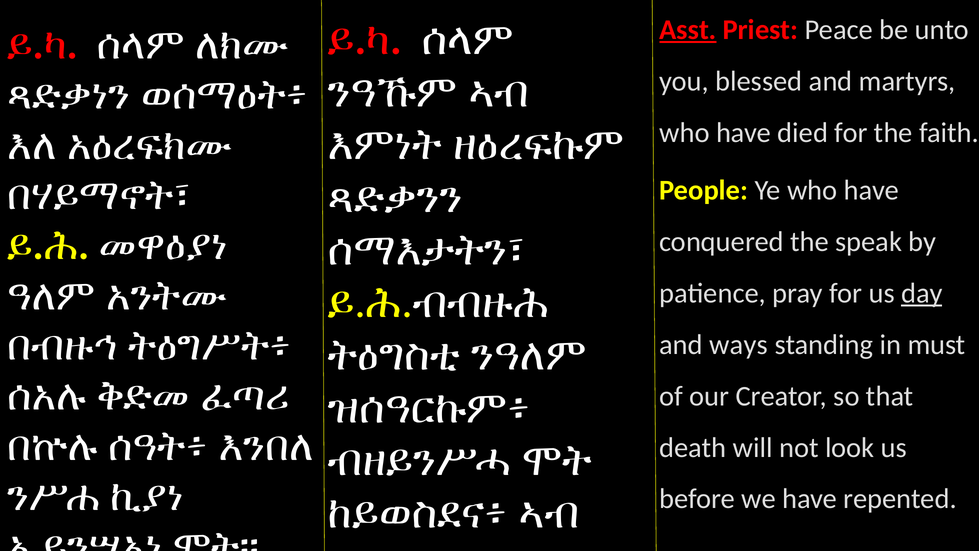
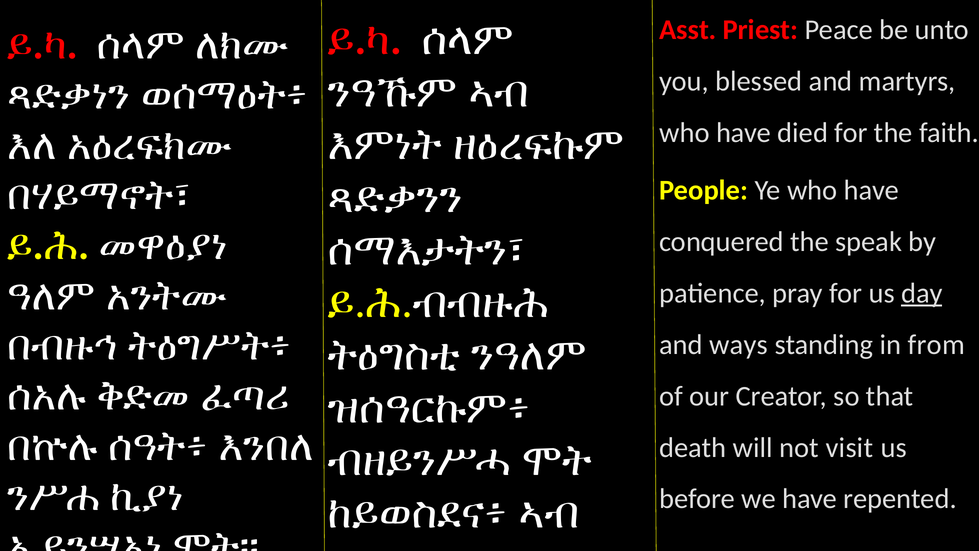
Asst underline: present -> none (688, 30)
must: must -> from (936, 344)
look: look -> visit (849, 447)
